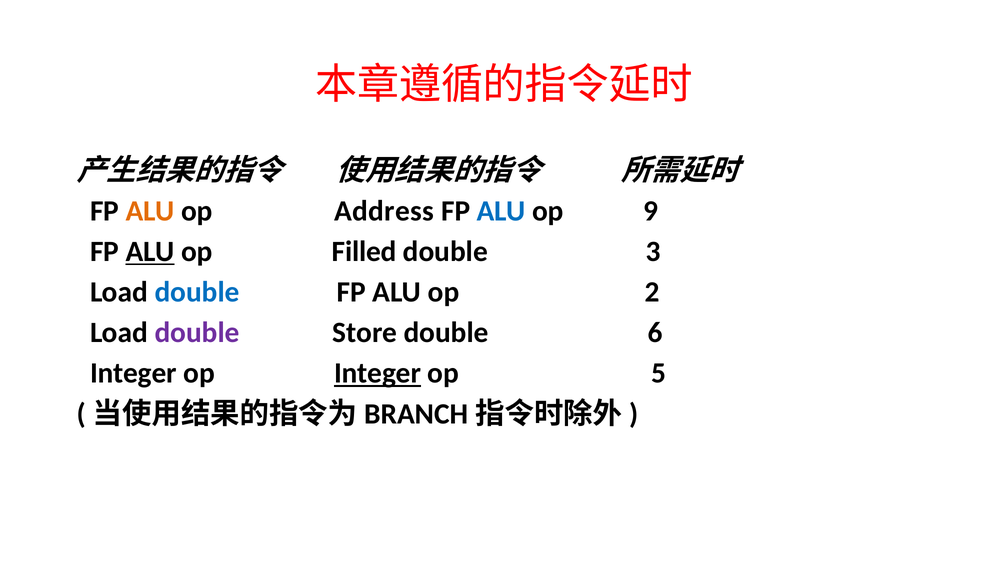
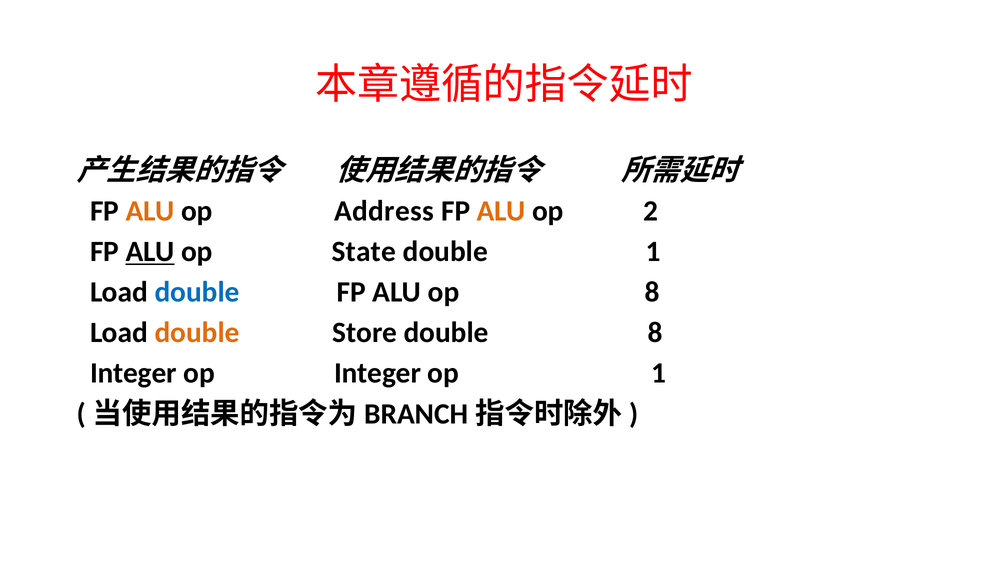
ALU colour: blue -> orange (501, 211)
9: 9 -> 2 (651, 211)
Filled: Filled -> State (364, 252)
double 3: 3 -> 1 (653, 252)
op 2: 2 -> 8 (652, 292)
double colour: purple -> orange (197, 333)
double 6: 6 -> 8 (655, 333)
Integer underline: present -> none (378, 373)
op 5: 5 -> 1 (659, 373)
